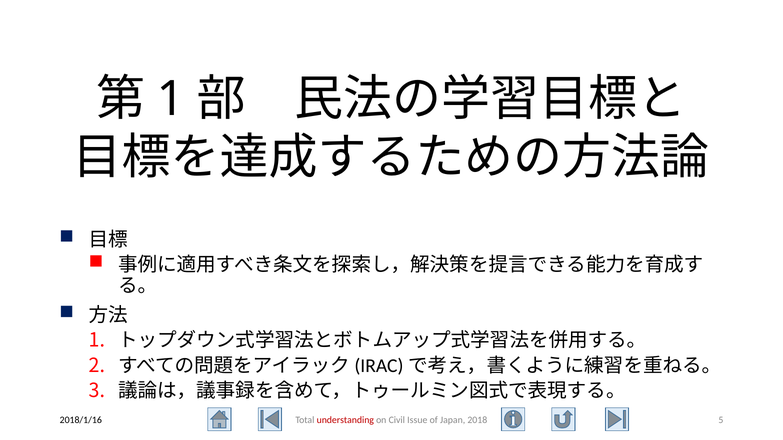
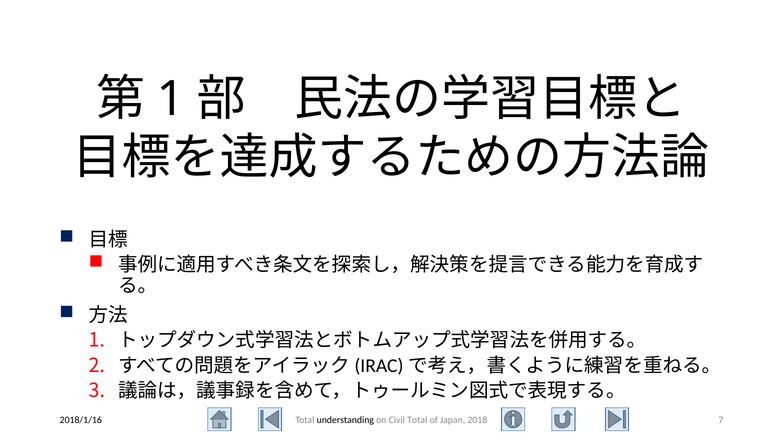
understanding colour: red -> black (345, 421)
Civil Issue: Issue -> Total (417, 421)
5: 5 -> 7 (721, 421)
